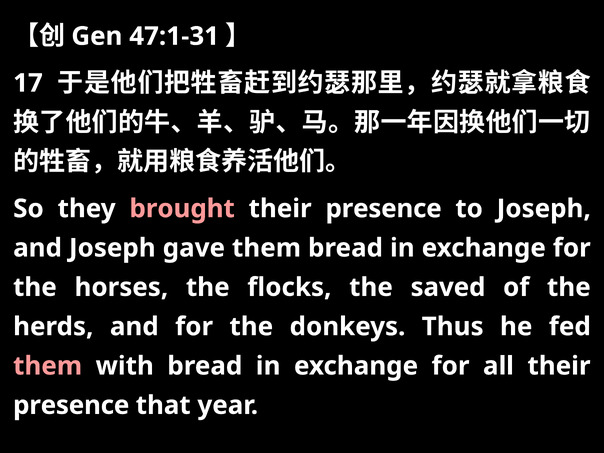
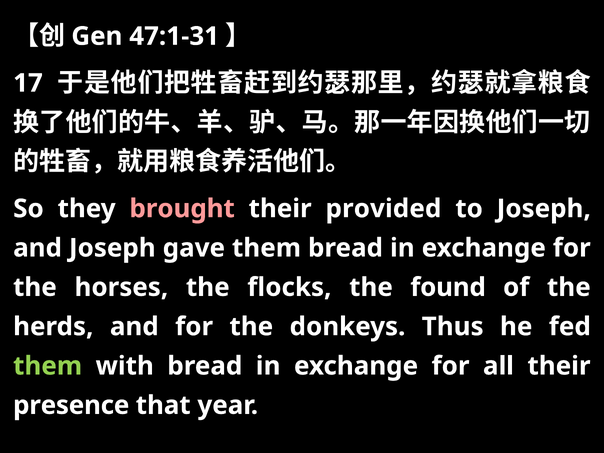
presence: presence -> provided (383, 209)
saved: saved -> found (448, 287)
them colour: pink -> light green (48, 366)
